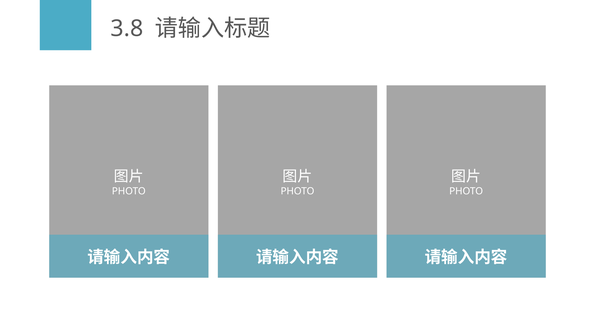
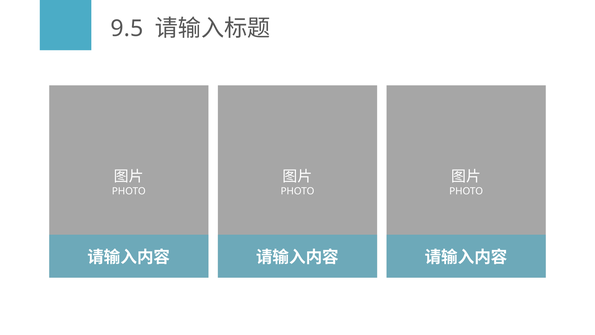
3.8: 3.8 -> 9.5 (127, 28)
